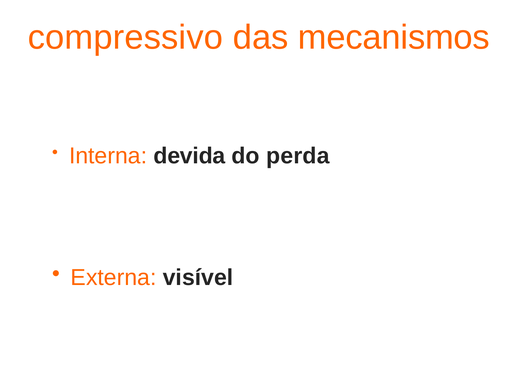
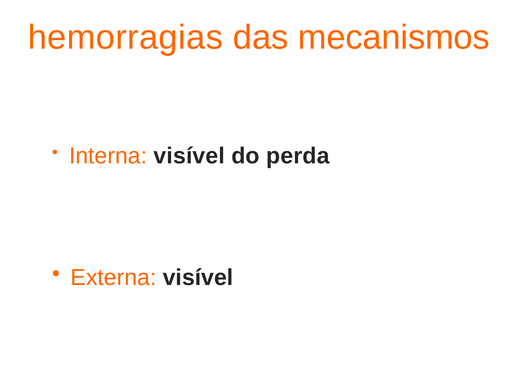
compressivo: compressivo -> hemorragias (125, 37)
Interna devida: devida -> visível (189, 156)
